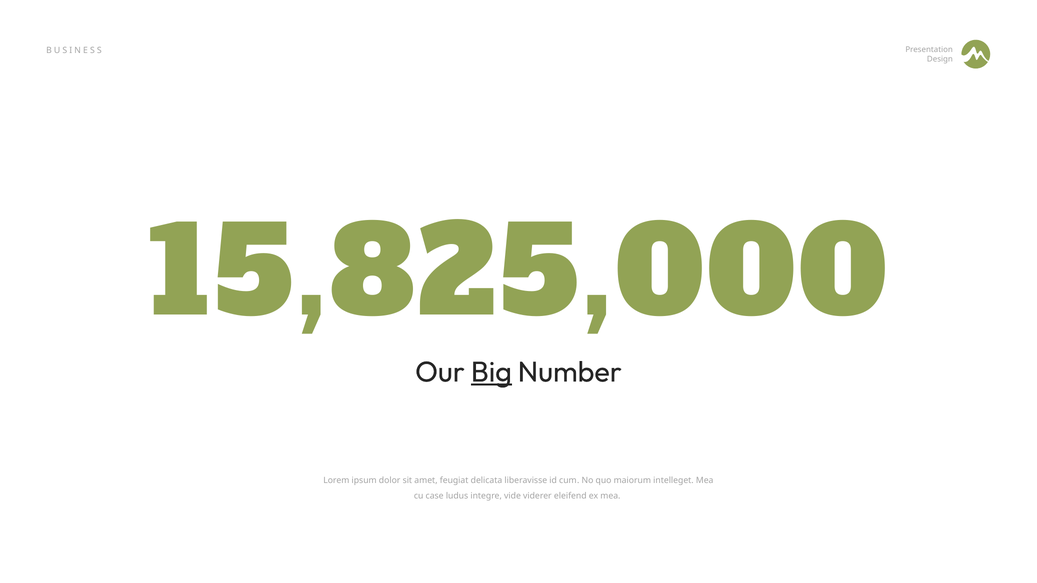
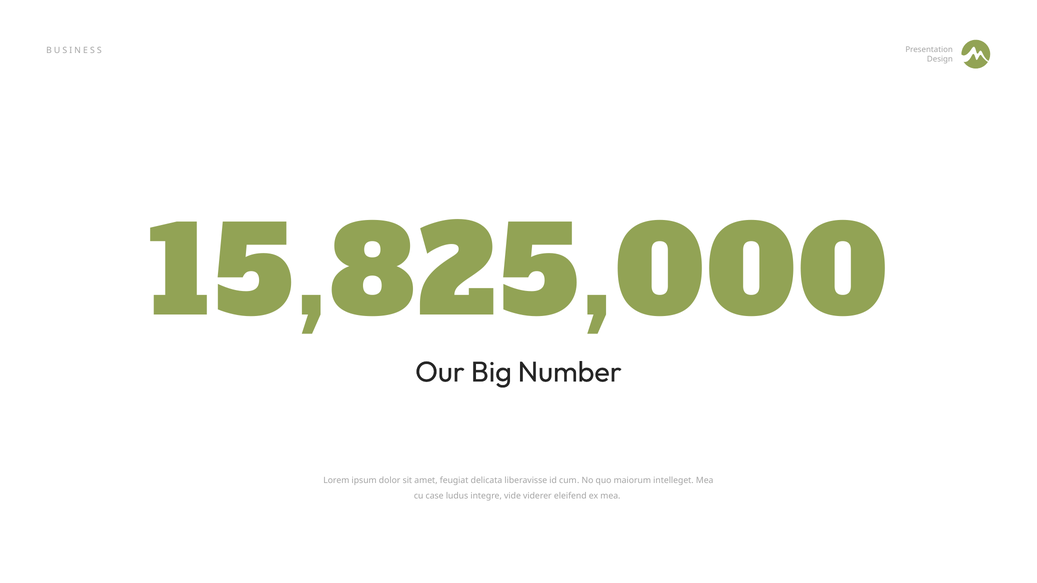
Big underline: present -> none (491, 372)
